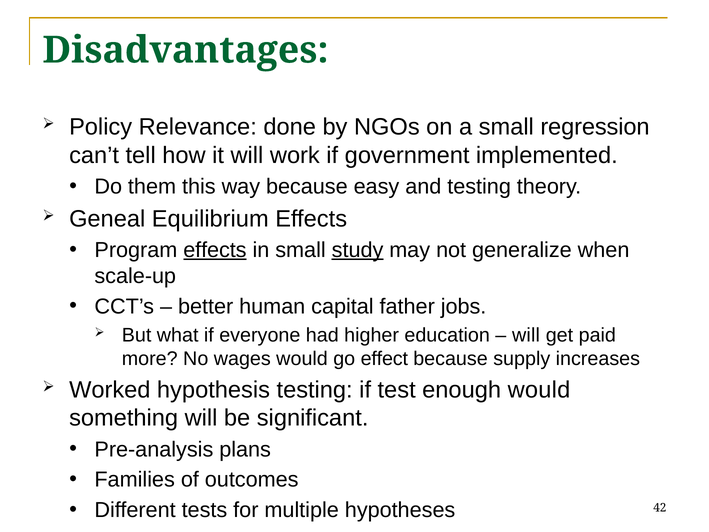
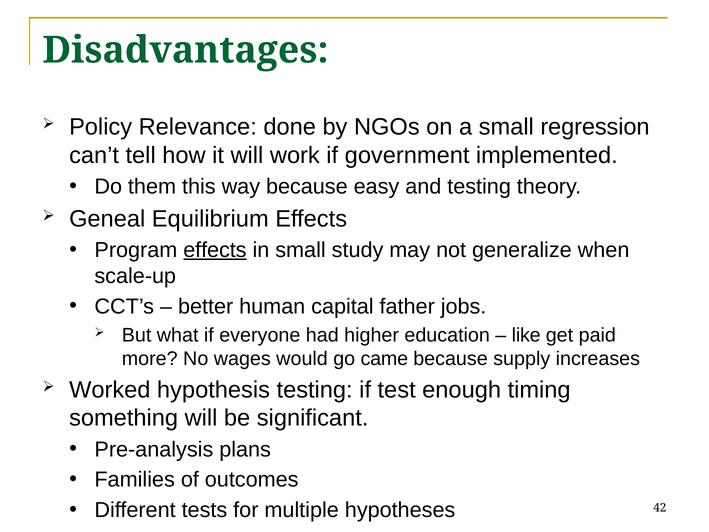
study underline: present -> none (358, 250)
will: will -> like (526, 335)
effect: effect -> came (384, 359)
enough would: would -> timing (539, 390)
